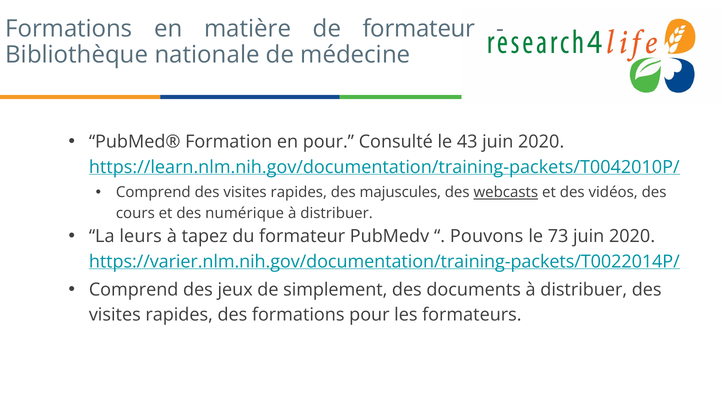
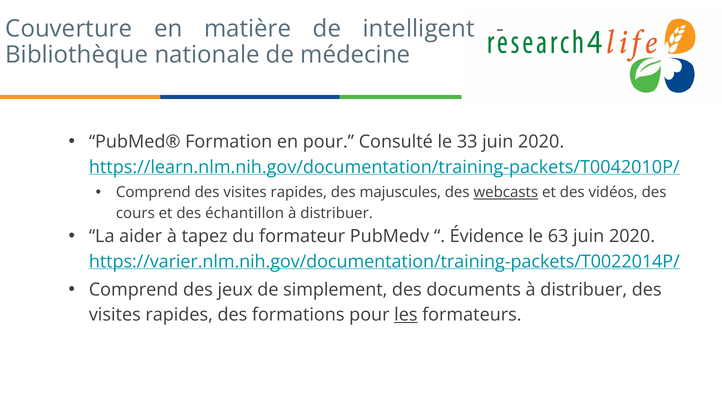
Formations: Formations -> Couverture (69, 29)
de formateur: formateur -> intelligent (419, 29)
43: 43 -> 33 (467, 142)
numérique: numérique -> échantillon (245, 213)
leurs: leurs -> aider (141, 237)
Pouvons: Pouvons -> Évidence (487, 237)
73: 73 -> 63 (558, 237)
les underline: none -> present (406, 315)
